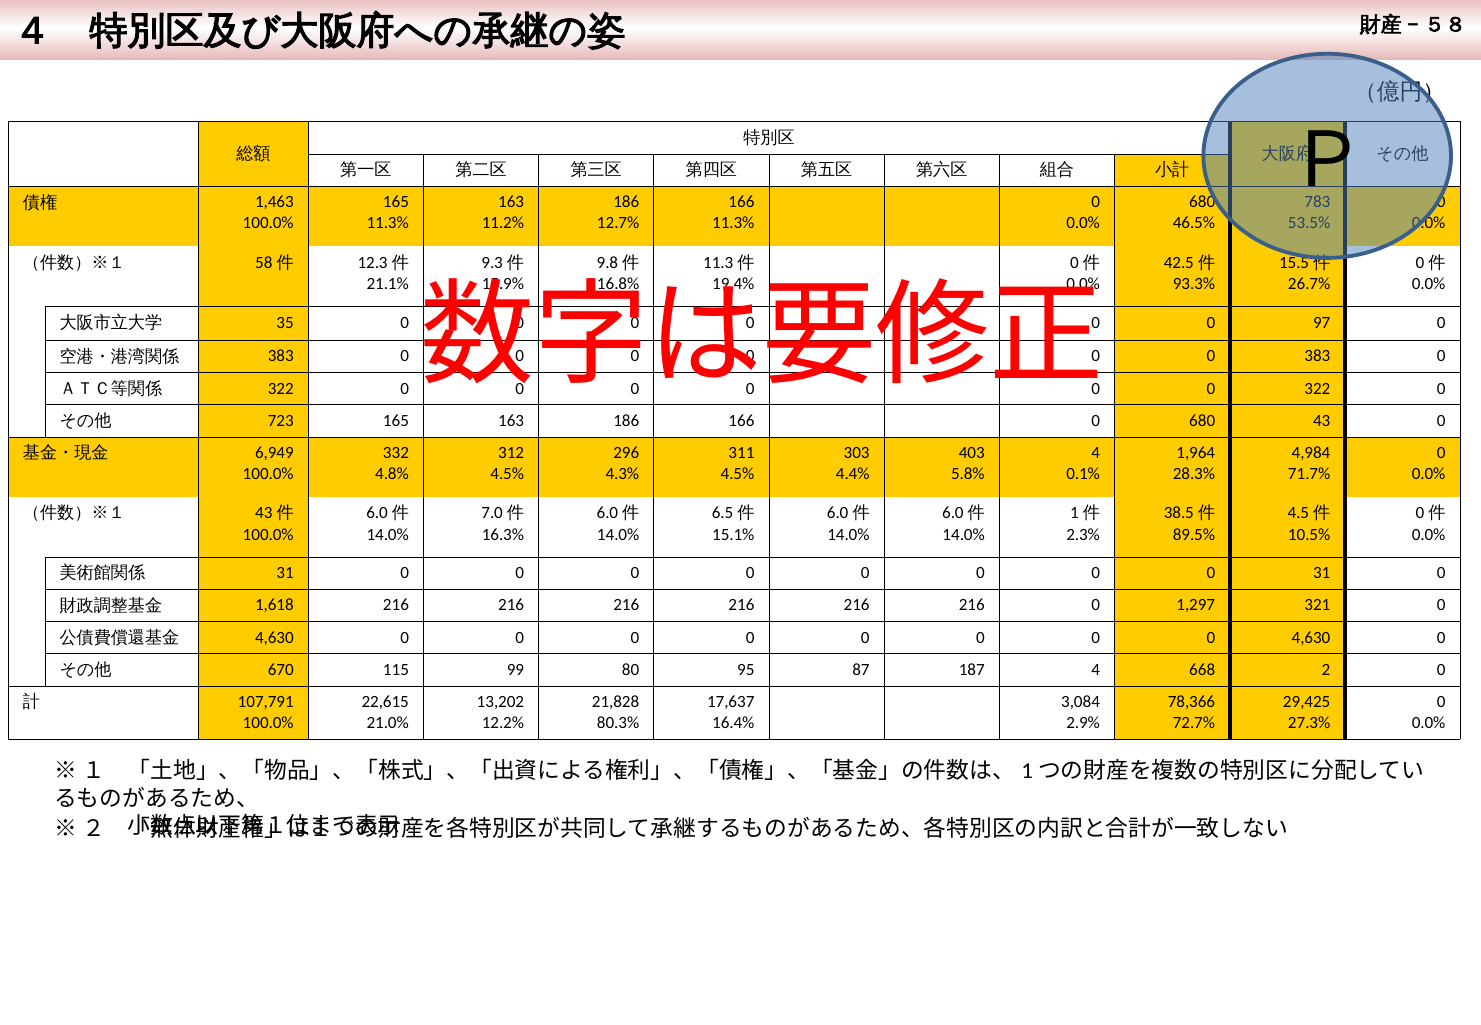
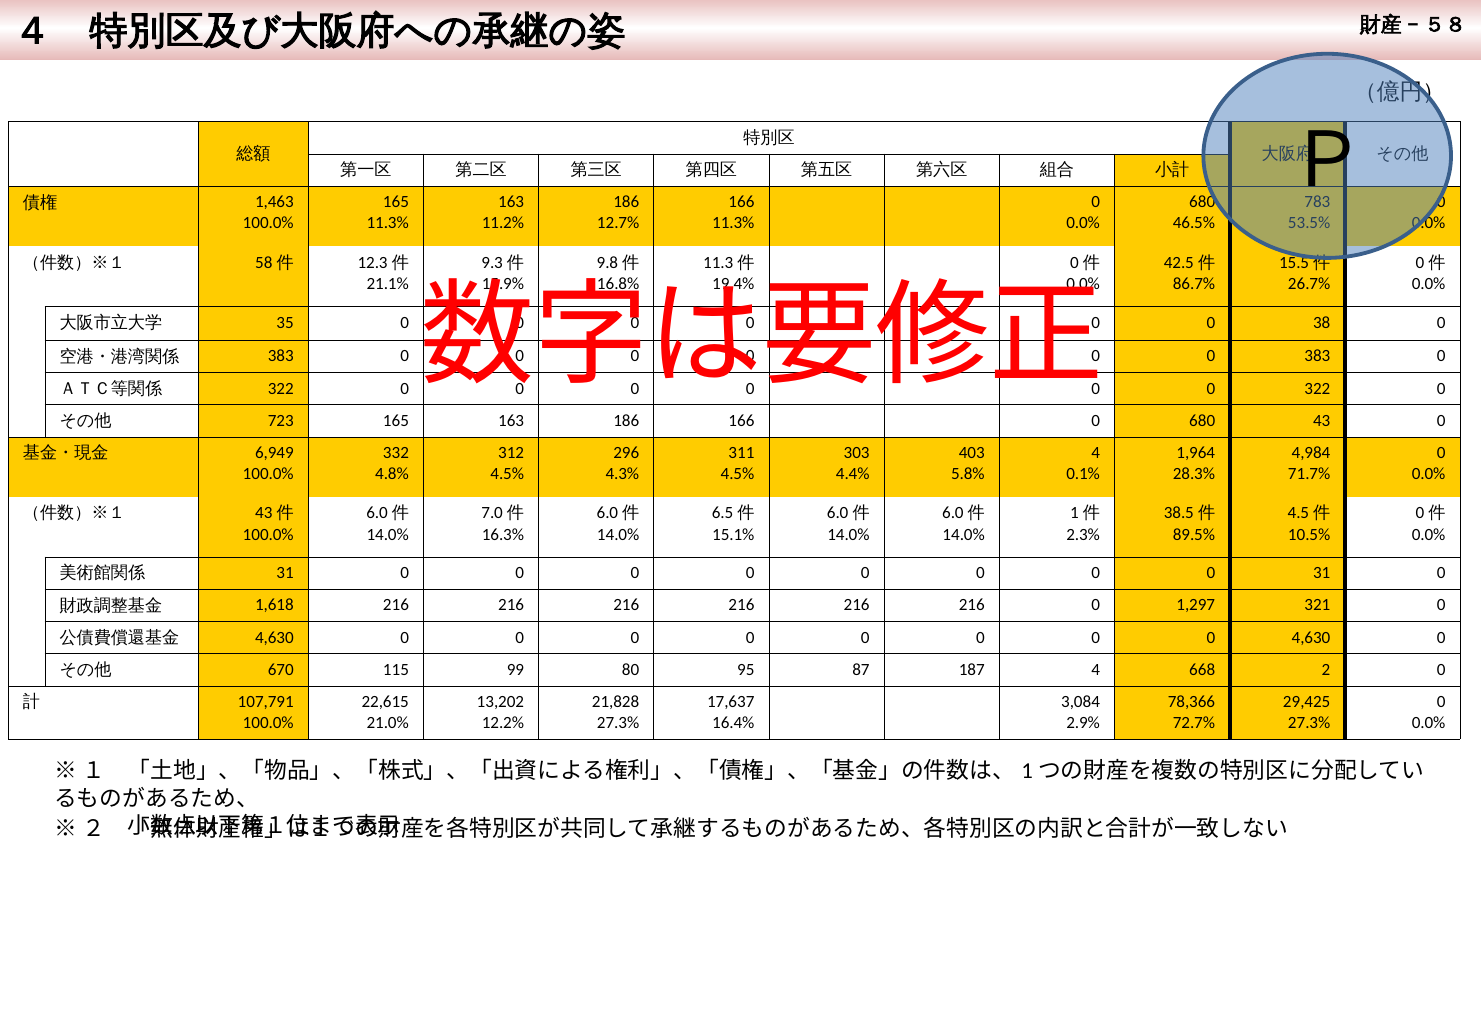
93.3%: 93.3% -> 86.7% (1194, 284)
97: 97 -> 38 (1322, 322)
80.3%: 80.3% -> 27.3% (618, 723)
